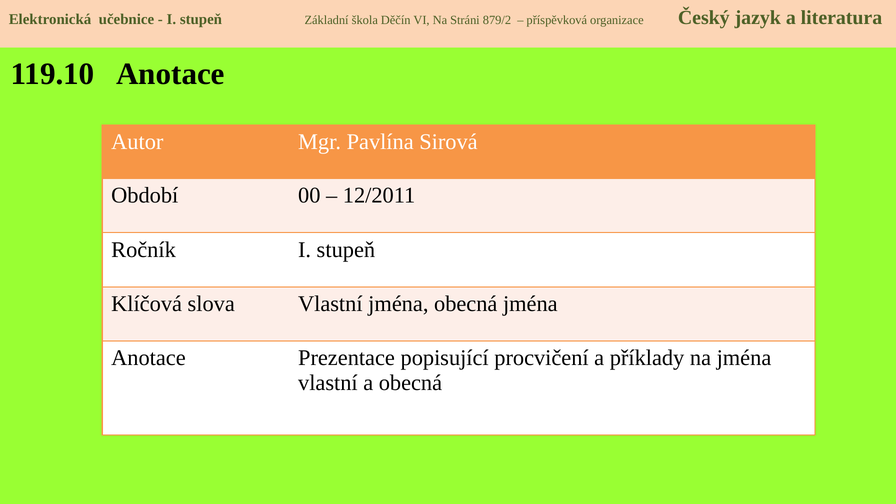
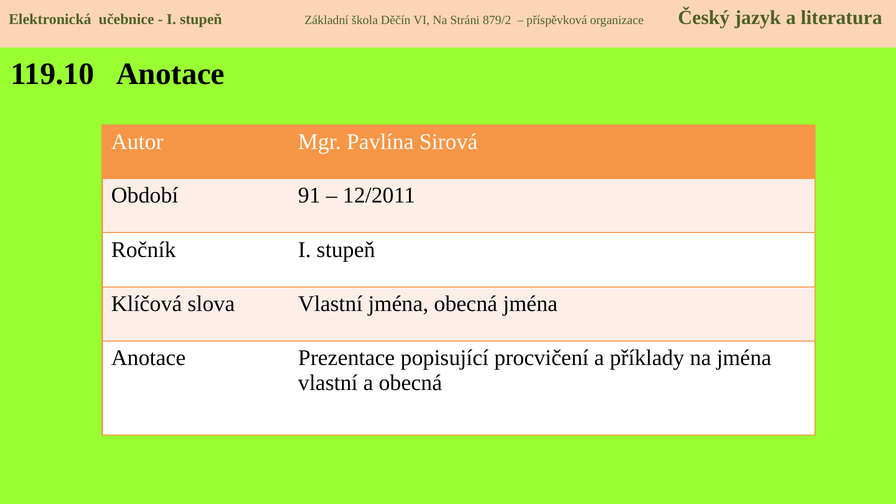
00: 00 -> 91 (309, 196)
